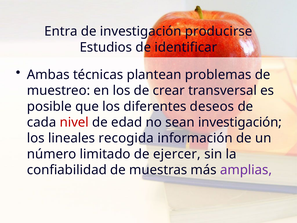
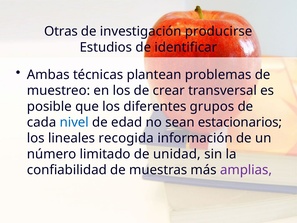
Entra: Entra -> Otras (61, 31)
deseos: deseos -> grupos (212, 106)
nivel colour: red -> blue (74, 122)
sean investigación: investigación -> estacionarios (240, 122)
ejercer: ejercer -> unidad (177, 154)
